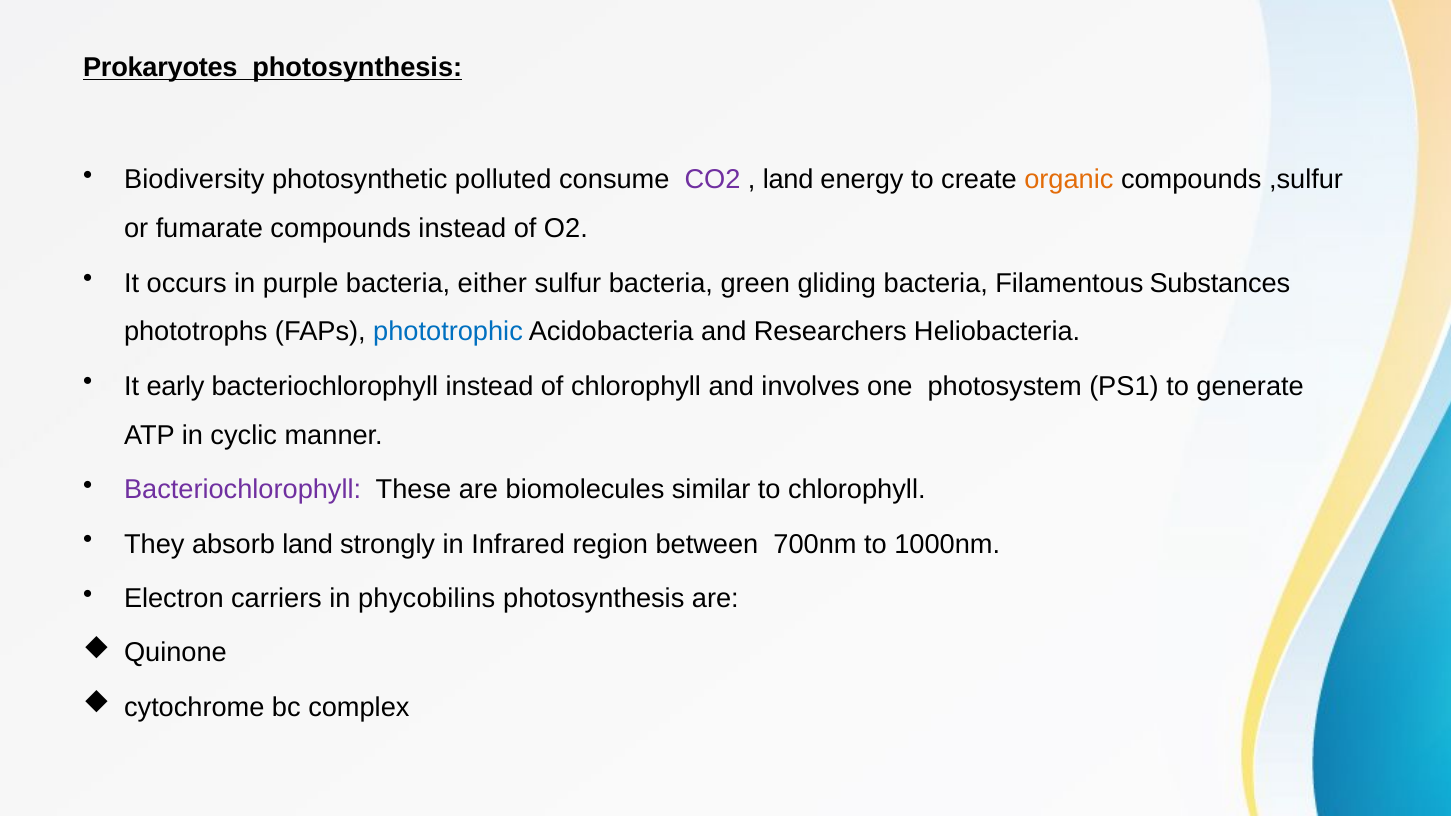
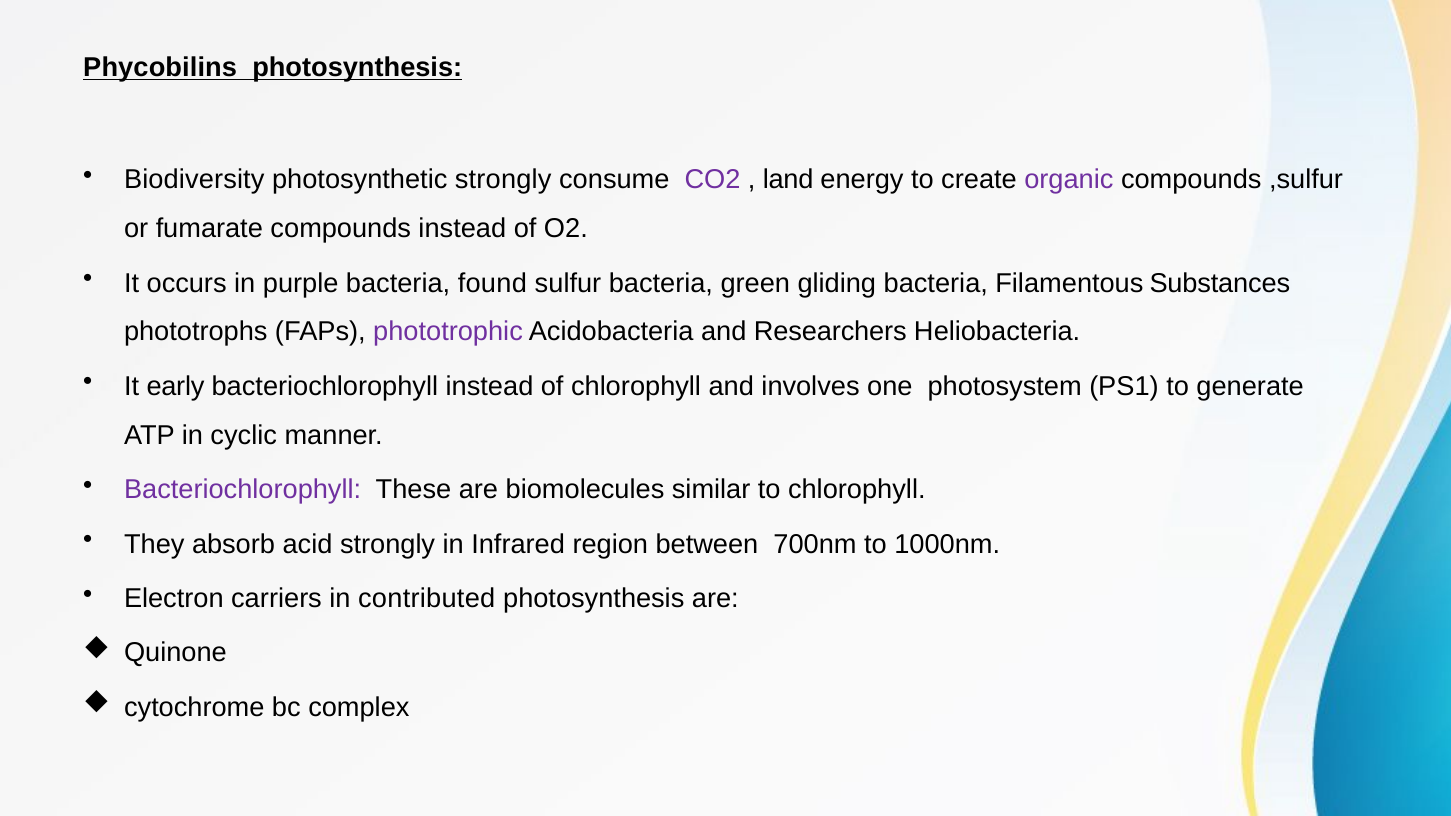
Prokaryotes: Prokaryotes -> Phycobilins (160, 67)
photosynthetic polluted: polluted -> strongly (503, 180)
organic colour: orange -> purple (1069, 180)
either: either -> found (492, 283)
phototrophic colour: blue -> purple (448, 332)
absorb land: land -> acid (308, 544)
phycobilins: phycobilins -> contributed (427, 599)
